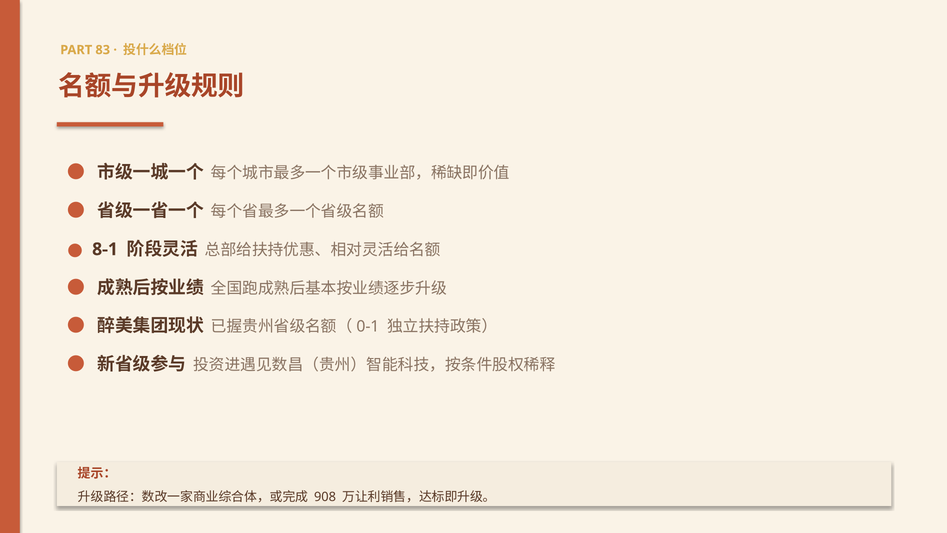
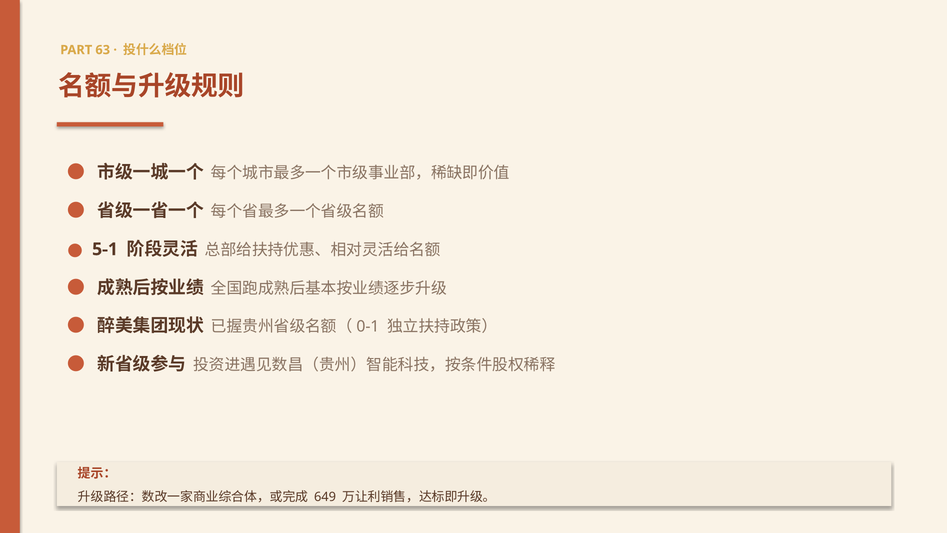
83: 83 -> 63 (103, 50)
8-1: 8-1 -> 5-1 (105, 249)
908: 908 -> 649 (325, 497)
